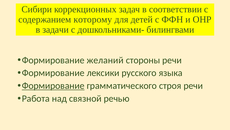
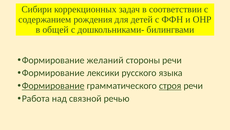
которому: которому -> рождения (93, 19)
задачи: задачи -> общей (56, 30)
строя underline: none -> present (170, 85)
